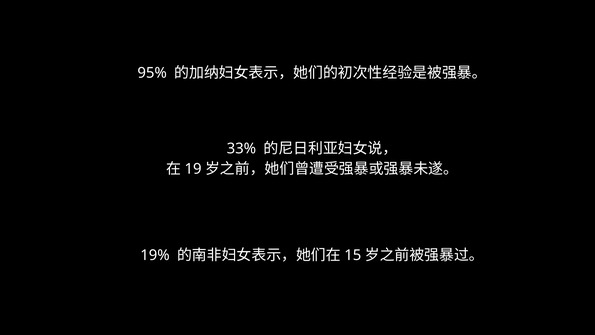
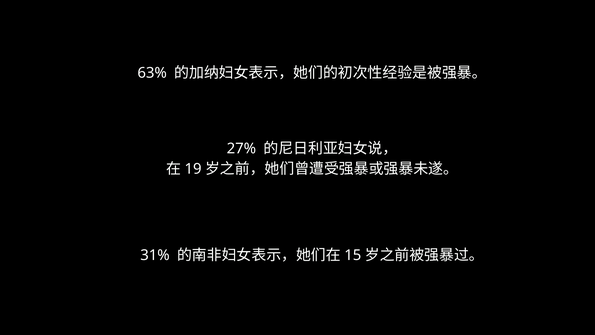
95%: 95% -> 63% (152, 73)
33%: 33% -> 27% (241, 148)
19%: 19% -> 31% (155, 255)
